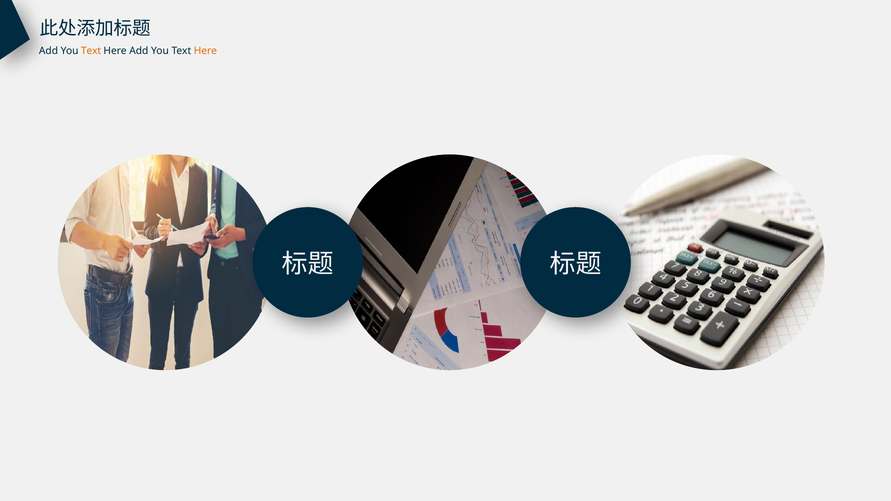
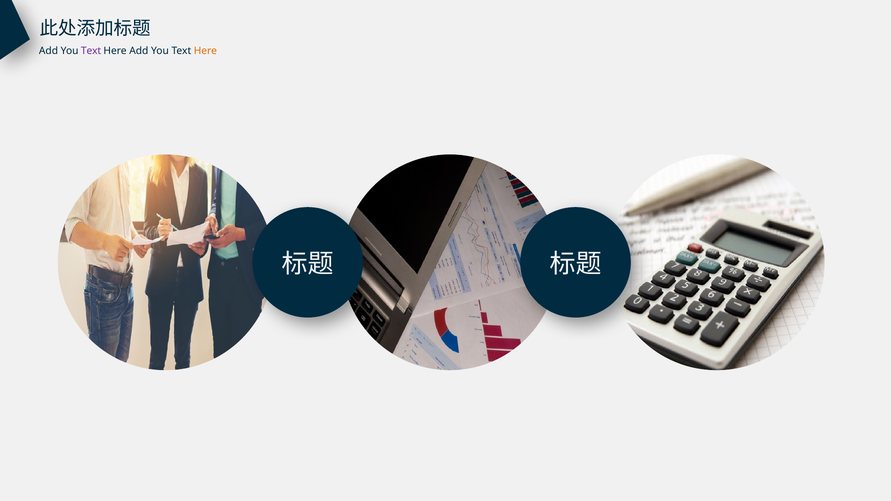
Text colour: orange -> purple (91, 51)
